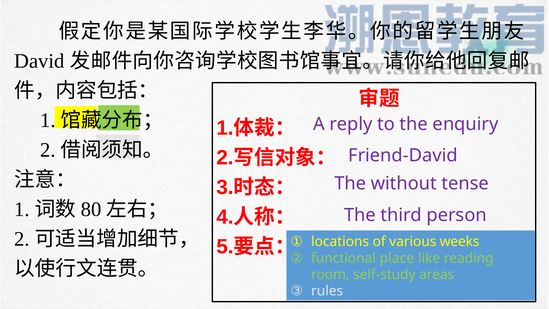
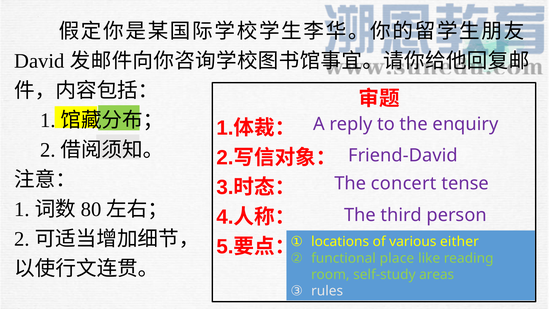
without: without -> concert (404, 183)
weeks: weeks -> either (459, 242)
